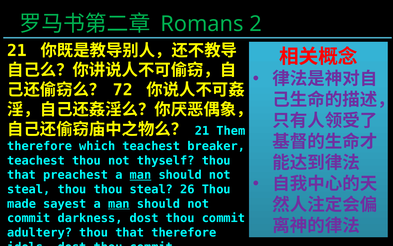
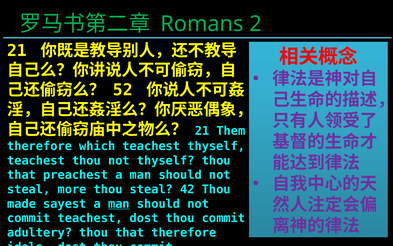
72: 72 -> 52 (123, 90)
teachest breaker: breaker -> thyself (216, 146)
man underline: present -> none (141, 175)
steal thou: thou -> more (72, 189)
26: 26 -> 42 (187, 189)
commit darkness: darkness -> teachest (90, 218)
